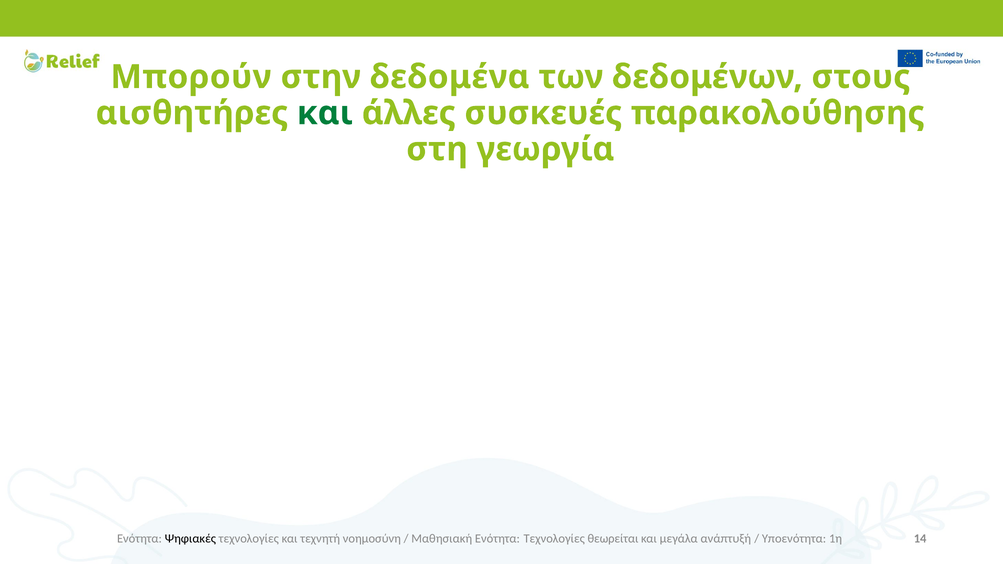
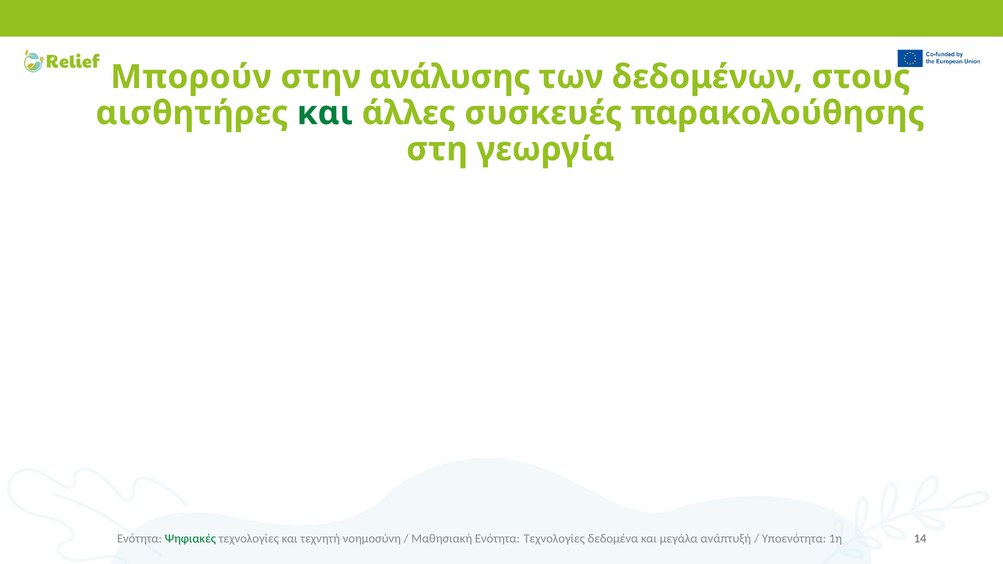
δεδομένα: δεδομένα -> ανάλυσης (450, 77)
Ψηφιακές colour: black -> green (190, 539)
θεωρείται: θεωρείται -> δεδομένα (613, 539)
